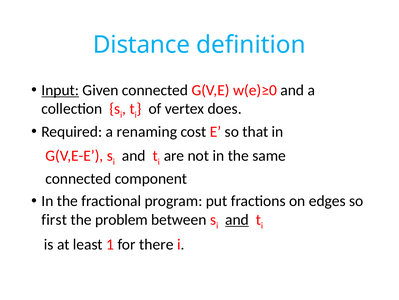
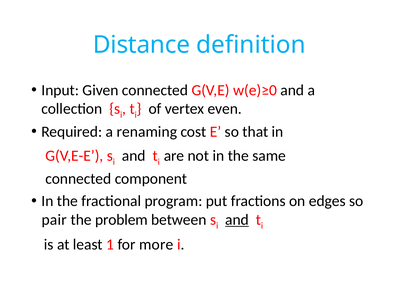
Input underline: present -> none (60, 90)
does: does -> even (225, 109)
first: first -> pair (54, 219)
there: there -> more (156, 244)
